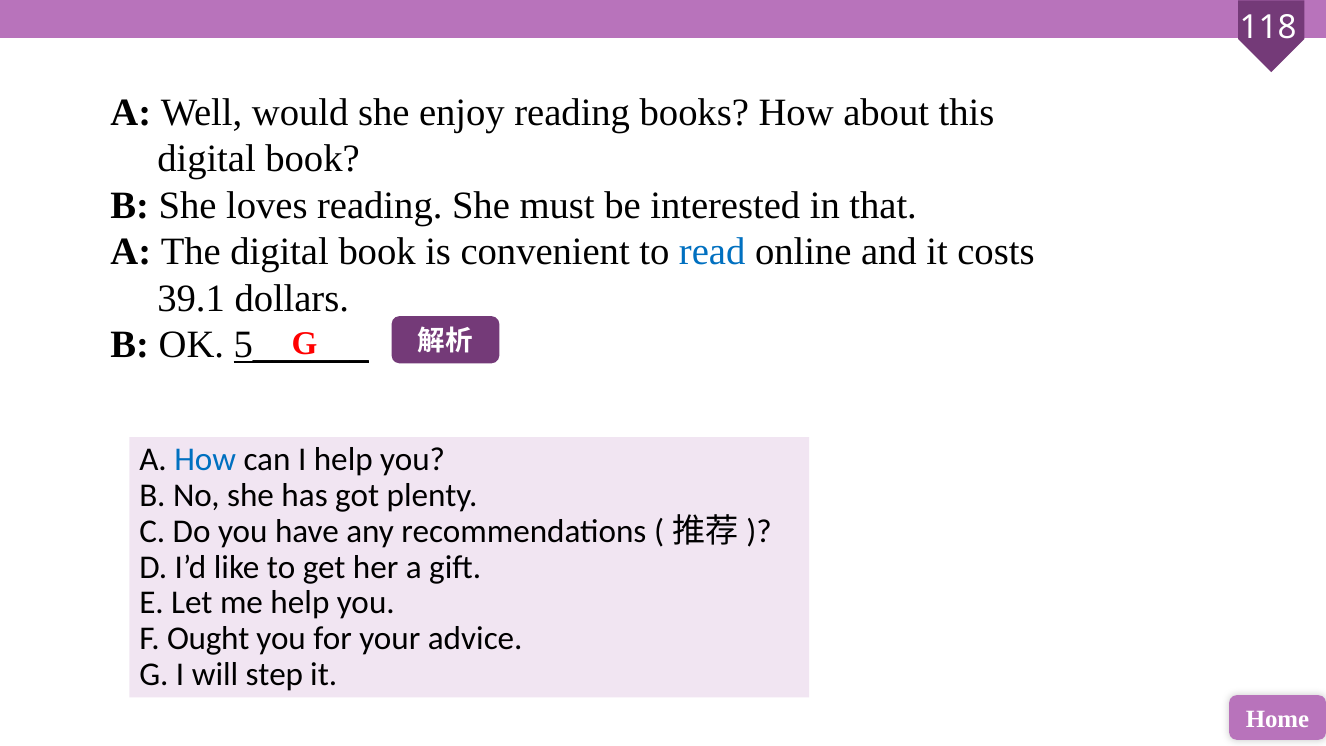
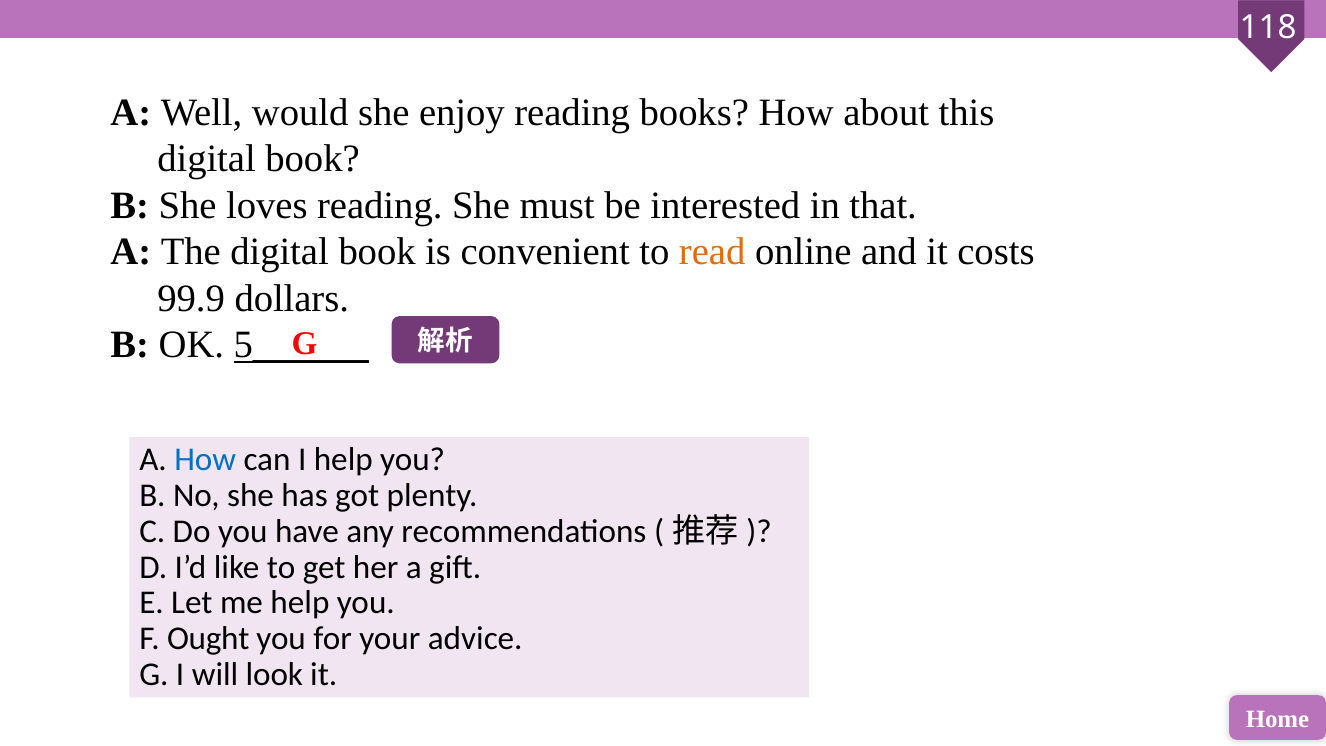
read colour: blue -> orange (712, 252)
39.1: 39.1 -> 99.9 (191, 298)
step: step -> look (274, 674)
